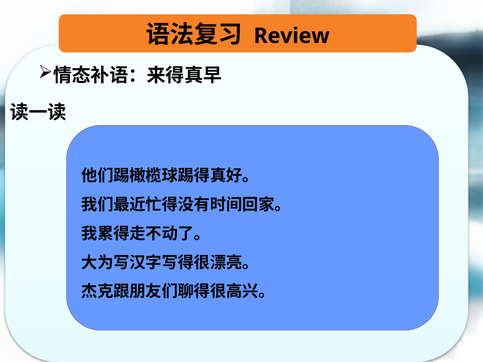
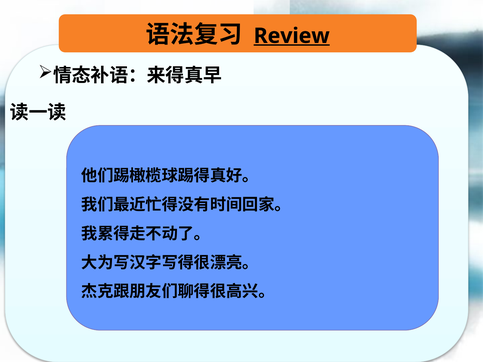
Review underline: none -> present (292, 36)
